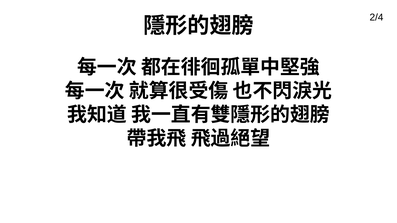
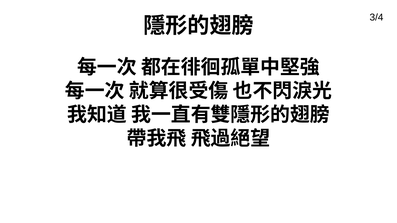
2/4: 2/4 -> 3/4 (376, 17)
